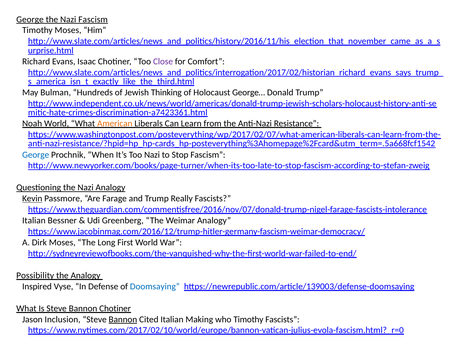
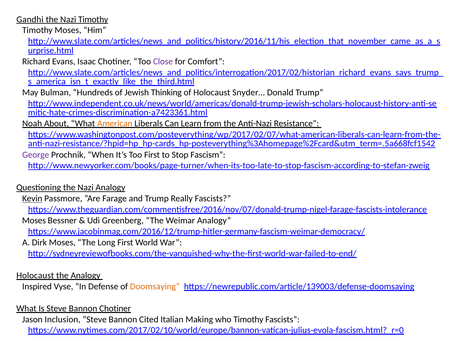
George: George -> Gandhi (30, 19)
Nazi Fascism: Fascism -> Timothy (93, 19)
George…: George… -> Snyder… (249, 93)
Noah World: World -> About (57, 124)
George colour: blue -> purple (36, 155)
Too Nazi: Nazi -> First (152, 155)
Italian: Italian -> Moses (34, 221)
Possibility: Possibility -> Holocaust (35, 275)
Doomsaying colour: blue -> orange (155, 286)
Bannon underline: present -> none (123, 319)
